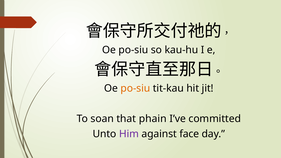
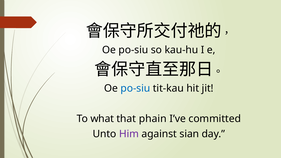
po-siu colour: orange -> blue (135, 88)
soan: soan -> what (102, 119)
face: face -> sian (189, 134)
